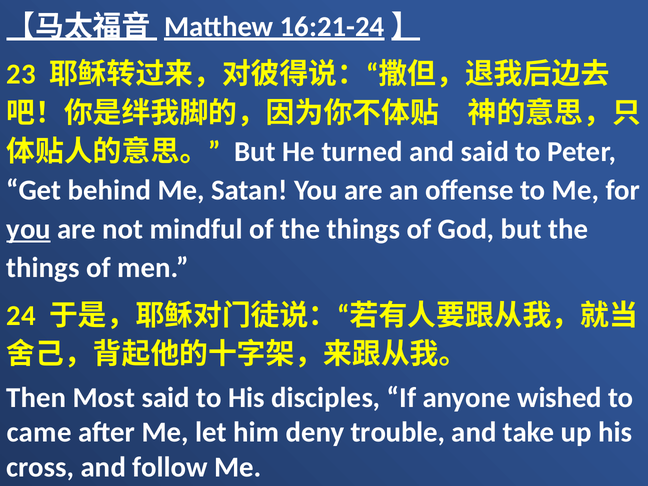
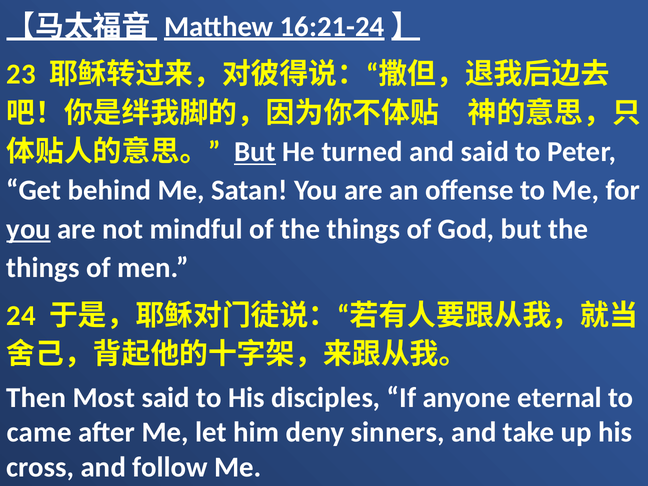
But underline: none -> present (255, 152)
wished: wished -> eternal (560, 398)
trouble: trouble -> sinners (398, 432)
